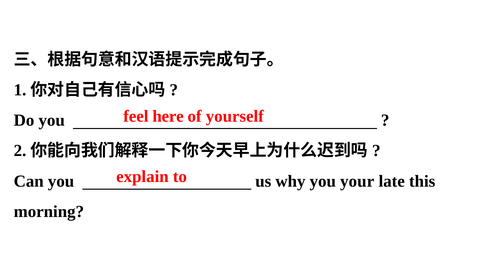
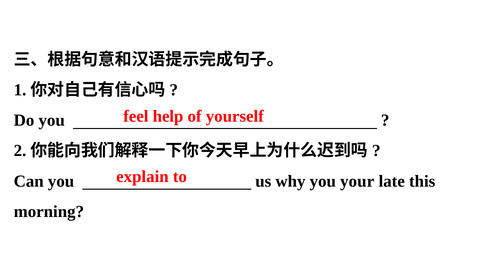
here: here -> help (168, 116)
